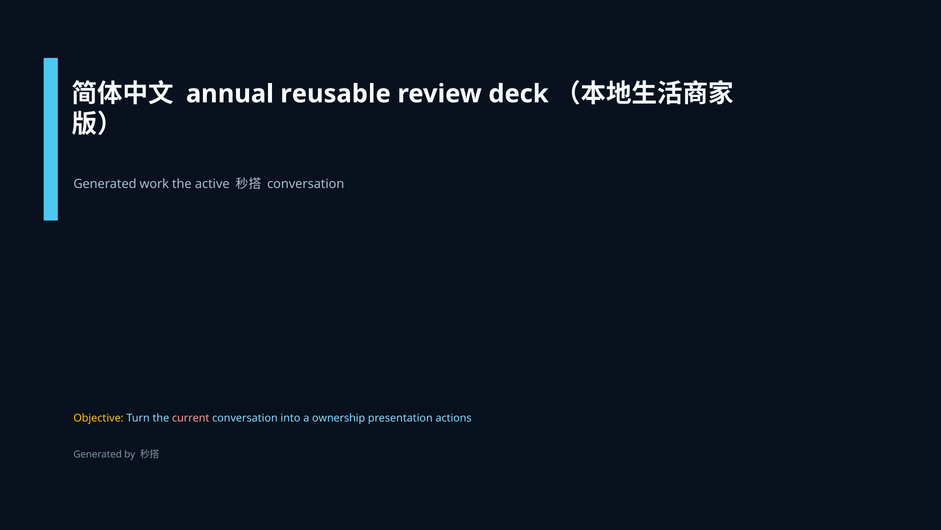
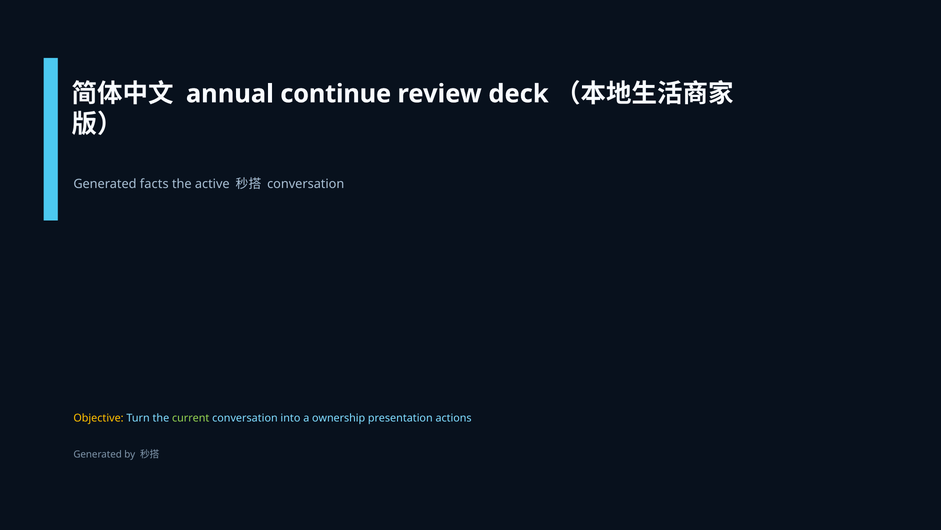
reusable: reusable -> continue (336, 94)
work: work -> facts (154, 184)
current colour: pink -> light green (191, 418)
